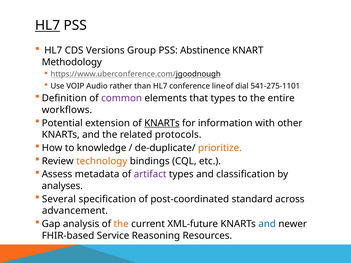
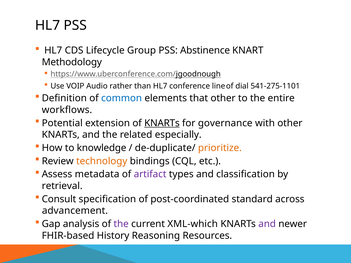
HL7 underline: present -> none (48, 26)
Versions: Versions -> Lifecycle (105, 51)
common colour: purple -> blue (122, 98)
that types: types -> other (223, 98)
information: information -> governance (225, 123)
protocols: protocols -> especially (178, 135)
analyses: analyses -> retrieval (62, 186)
Several: Several -> Consult (59, 199)
the colour: orange -> purple (121, 224)
XML-future: XML-future -> XML-which (193, 224)
and colour: blue -> purple (267, 224)
Service: Service -> History (113, 236)
